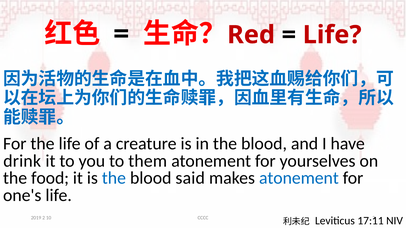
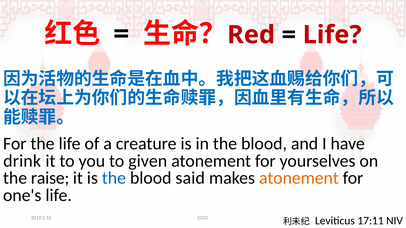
them: them -> given (148, 161)
food: food -> raise (50, 178)
atonement colour: blue -> orange (299, 178)
